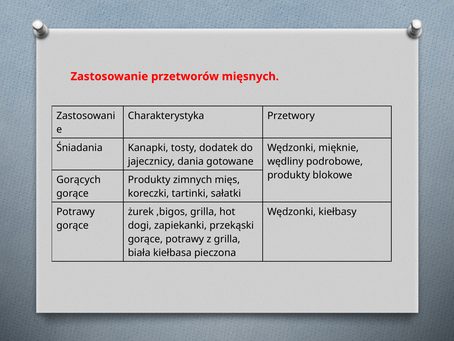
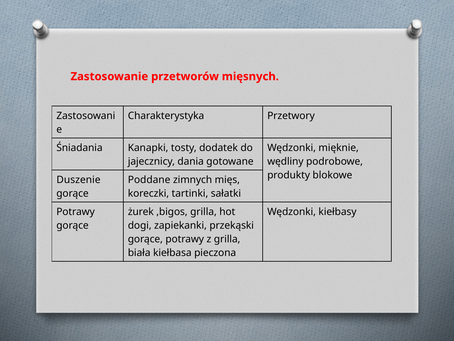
Gorących: Gorących -> Duszenie (79, 179)
Produkty: Produkty -> Poddane (149, 179)
